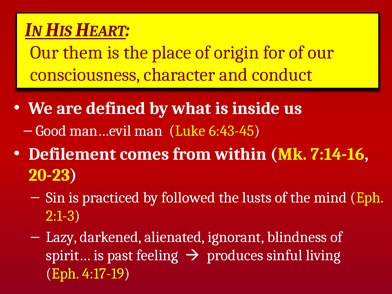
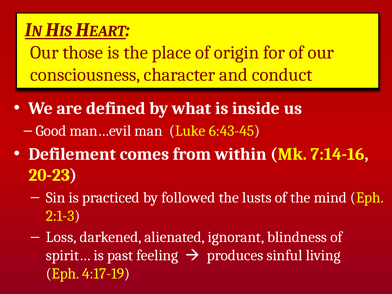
them: them -> those (83, 53)
Lazy: Lazy -> Loss (61, 237)
